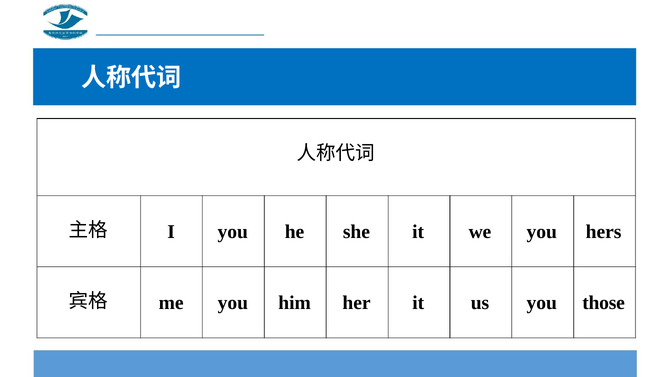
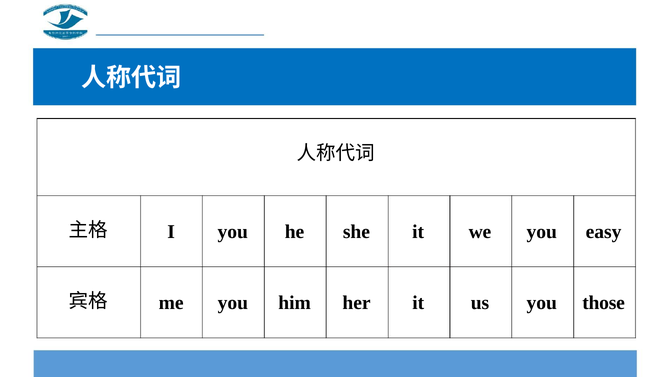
hers: hers -> easy (604, 232)
